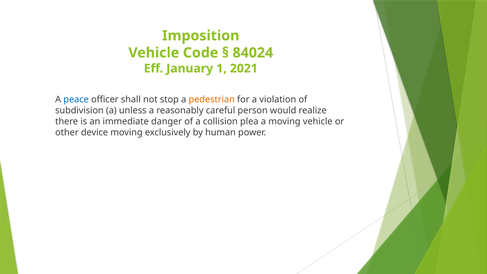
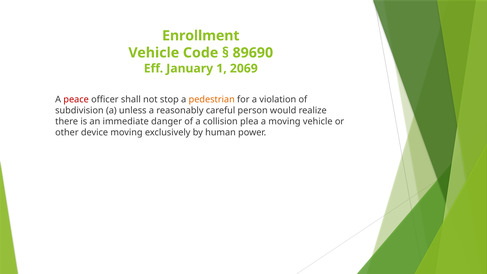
Imposition: Imposition -> Enrollment (201, 36)
84024: 84024 -> 89690 (253, 53)
2021: 2021 -> 2069 (244, 68)
peace colour: blue -> red (76, 99)
